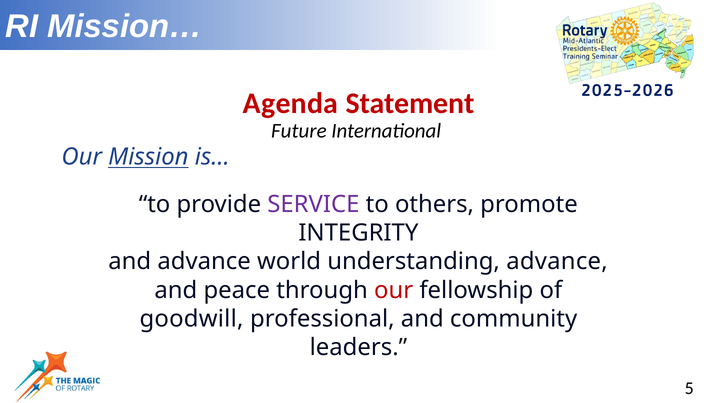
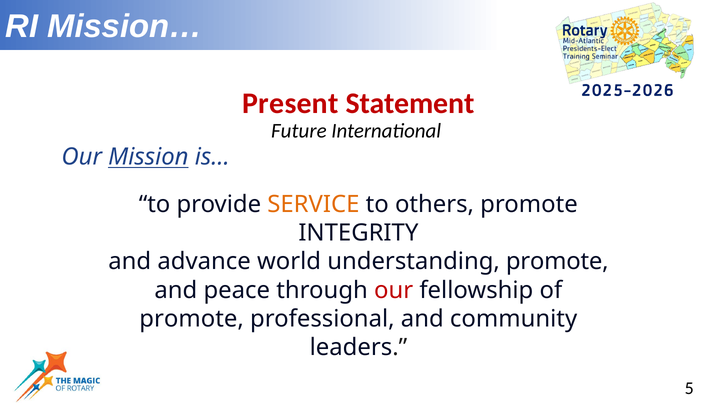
Agenda: Agenda -> Present (290, 103)
SERVICE colour: purple -> orange (313, 204)
understanding advance: advance -> promote (557, 262)
goodwill: goodwill -> promote (192, 319)
